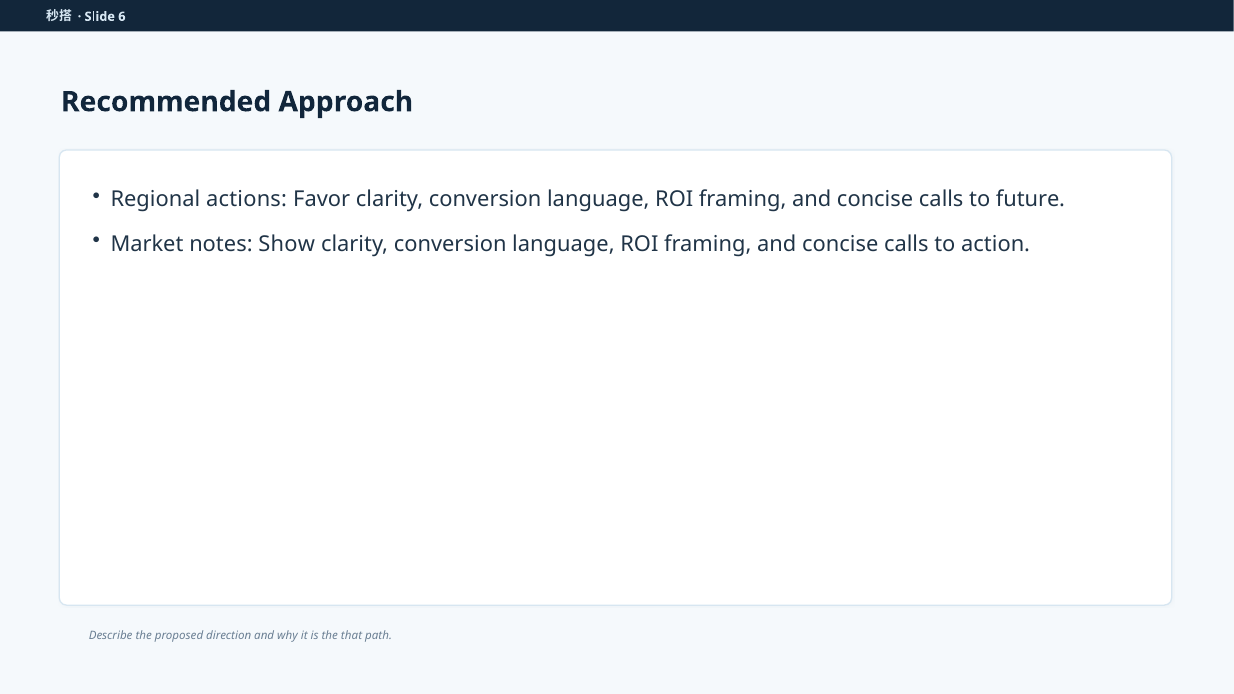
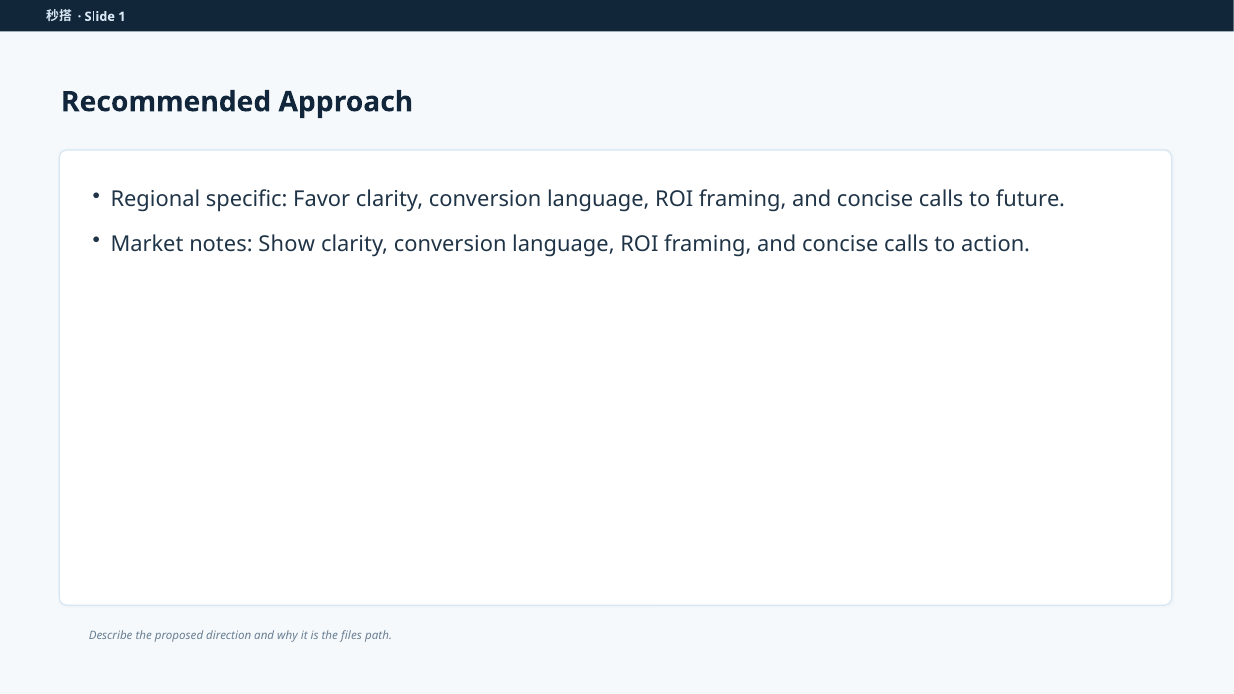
6: 6 -> 1 (122, 17)
actions: actions -> specific (247, 200)
that: that -> files (352, 636)
